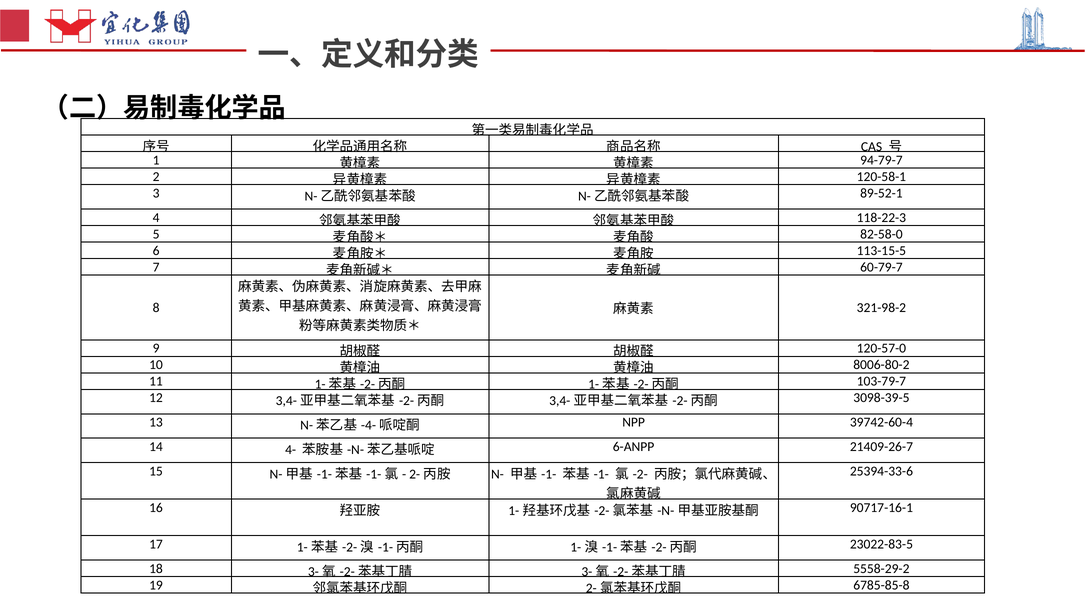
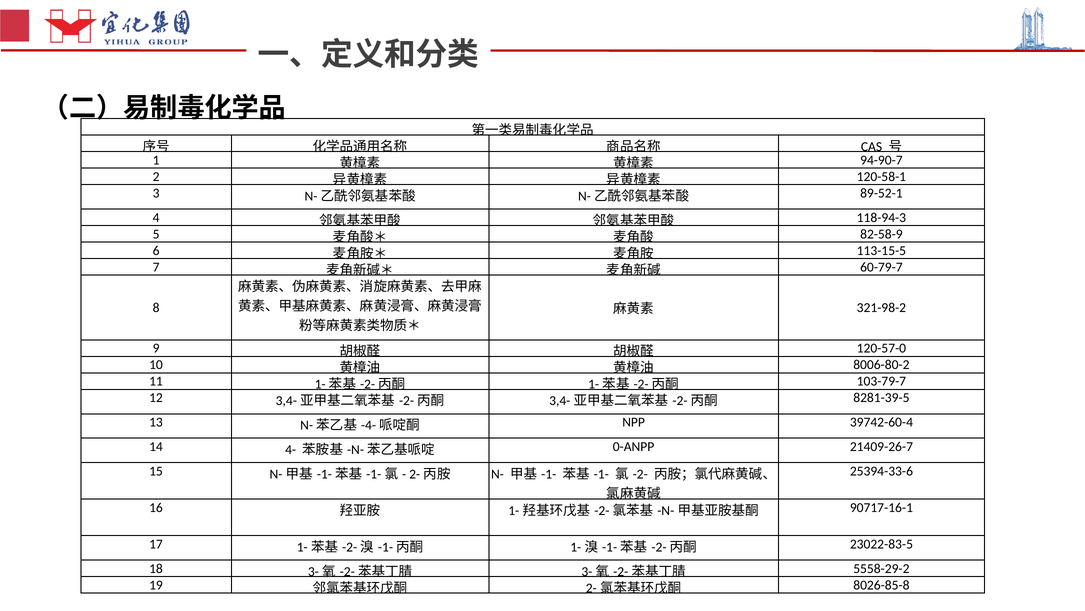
94-79-7: 94-79-7 -> 94-90-7 (881, 160)
118-22-3: 118-22-3 -> 118-94-3 (881, 217)
82-58-0: 82-58-0 -> 82-58-9 (881, 234)
3098-39-5: 3098-39-5 -> 8281-39-5 (881, 398)
6-ANPP: 6-ANPP -> 0-ANPP (634, 446)
6785-85-8: 6785-85-8 -> 8026-85-8 (881, 585)
